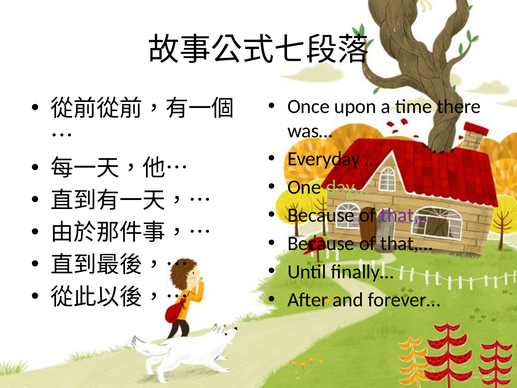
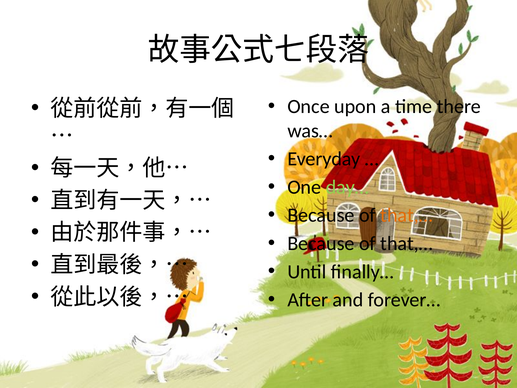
that,… colour: purple -> orange (406, 215)
